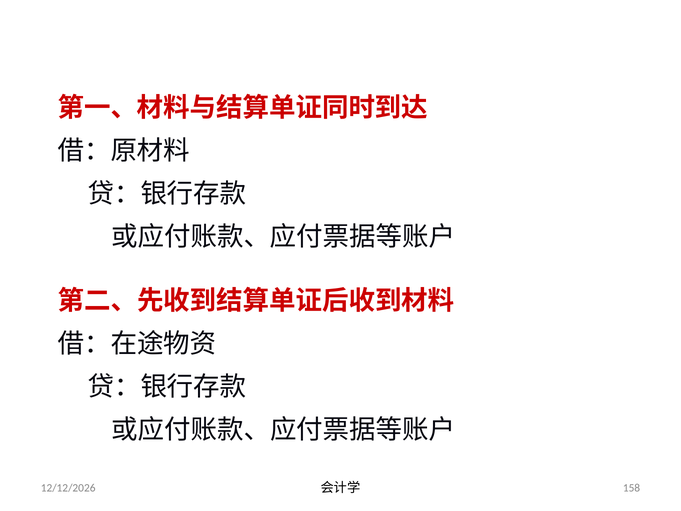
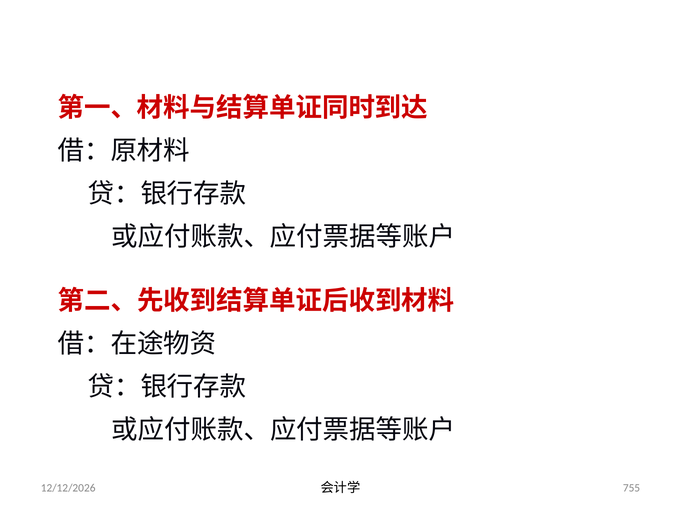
158: 158 -> 755 (632, 488)
